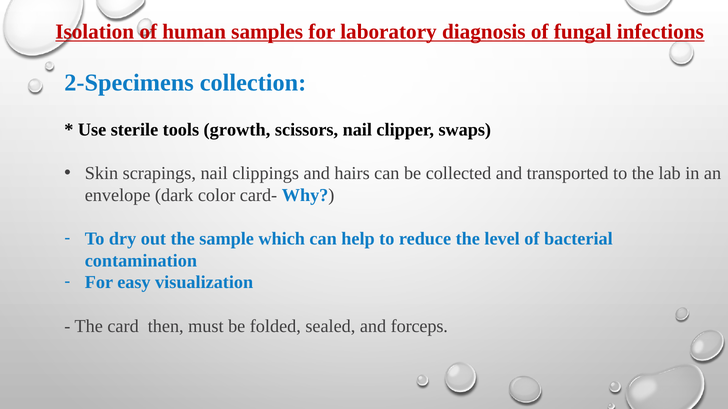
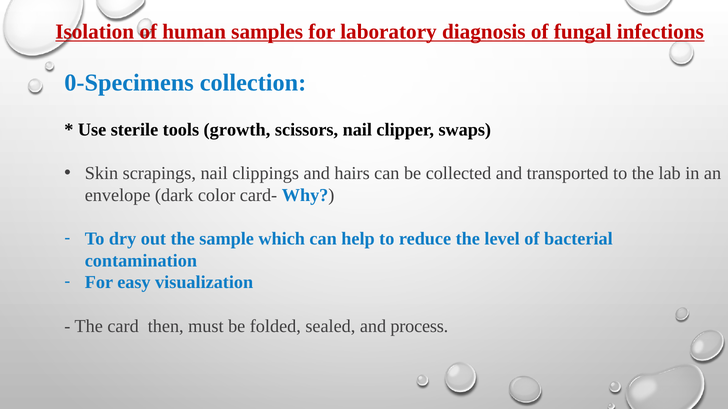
2-Specimens: 2-Specimens -> 0-Specimens (129, 83)
forceps: forceps -> process (419, 326)
